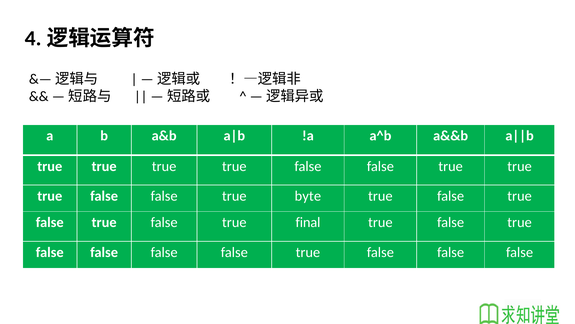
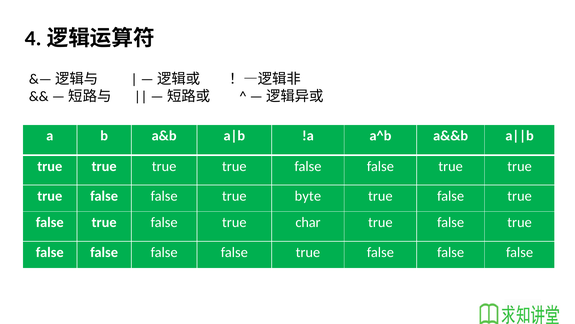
final: final -> char (308, 222)
